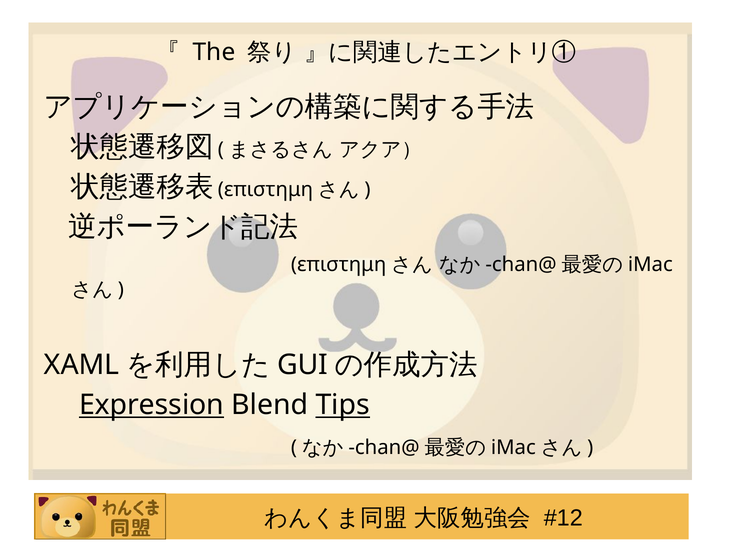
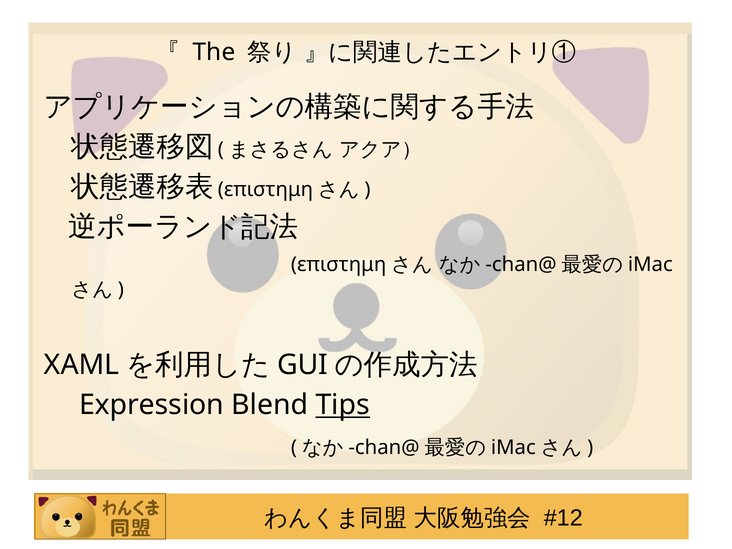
Expression underline: present -> none (152, 405)
